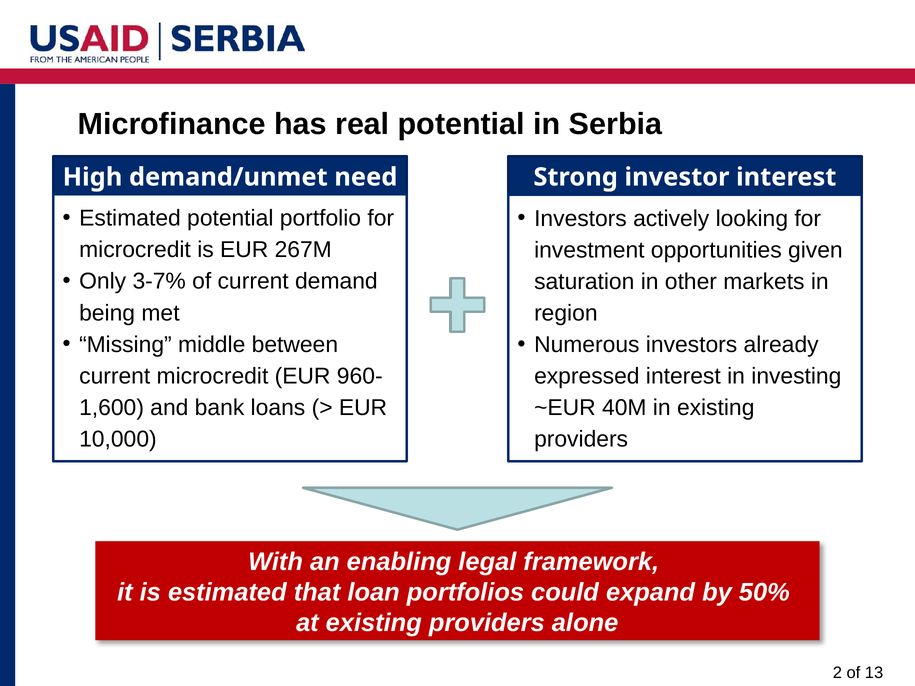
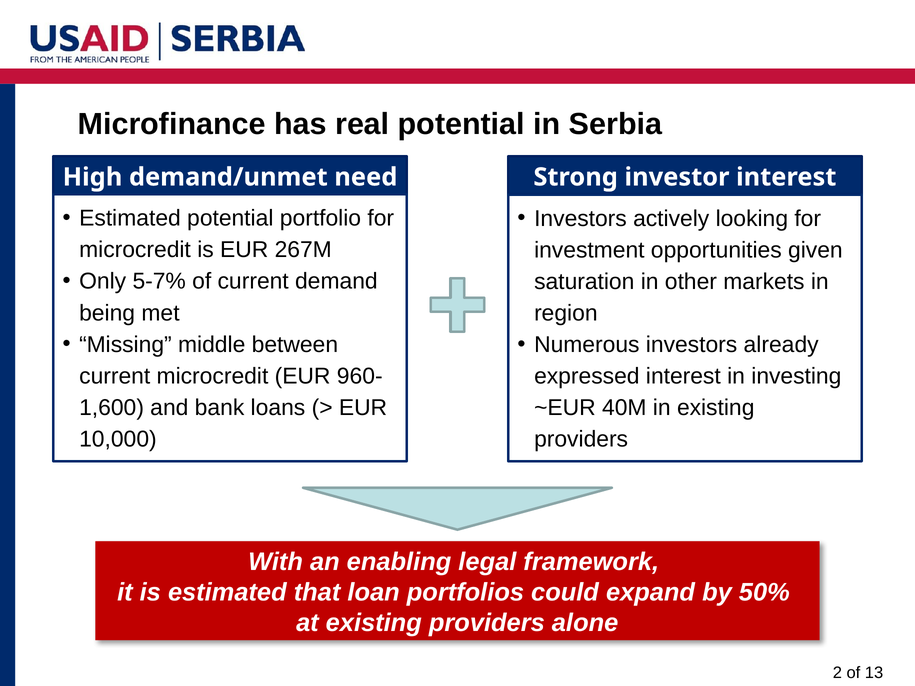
3-7%: 3-7% -> 5-7% (159, 282)
